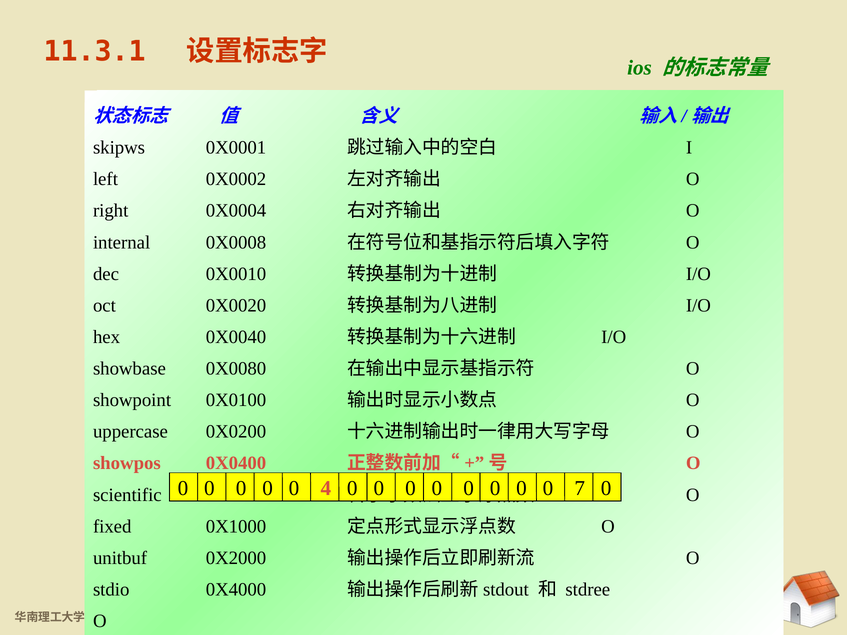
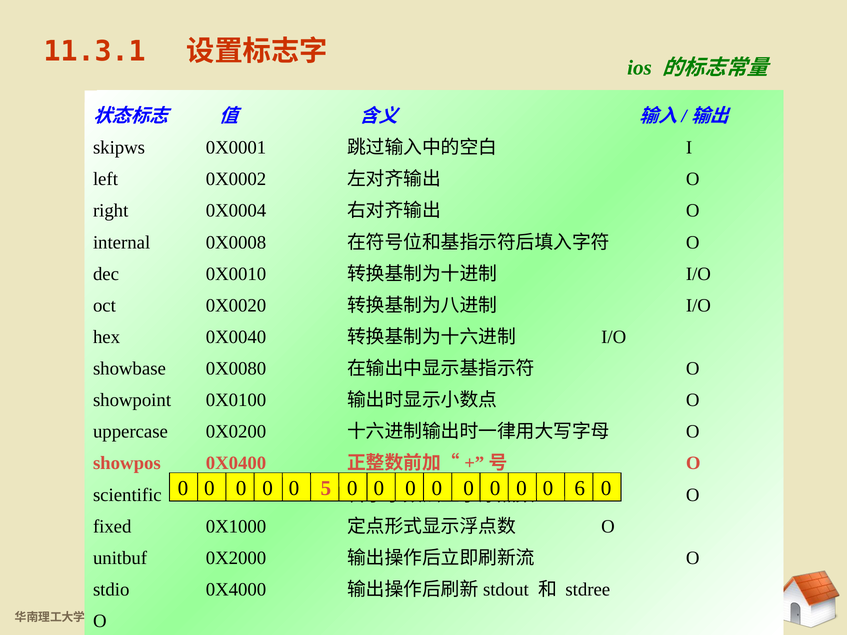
4: 4 -> 5 (326, 489)
7: 7 -> 6 (580, 489)
